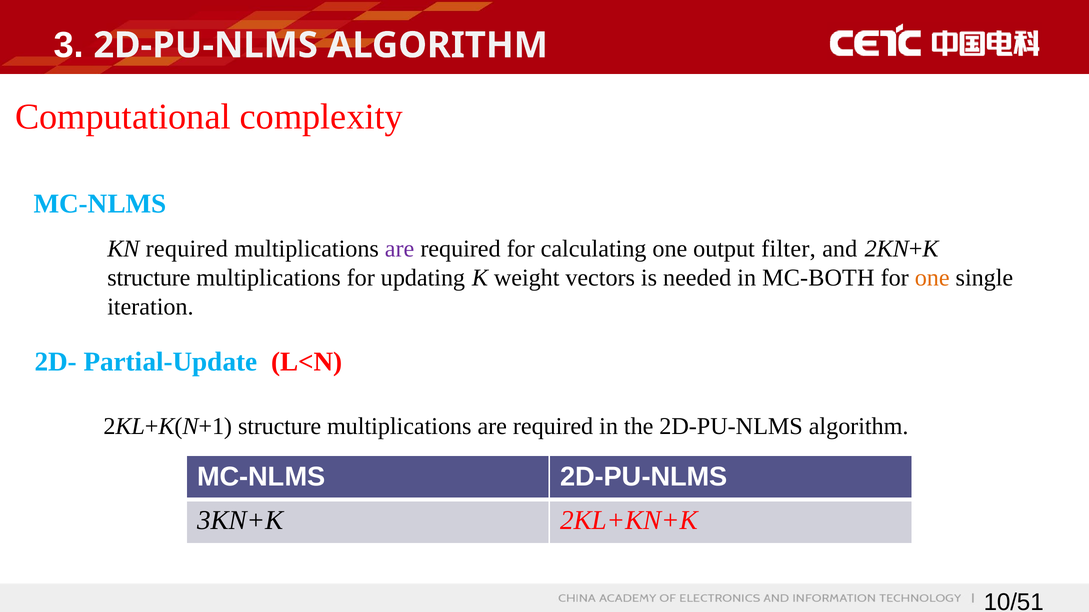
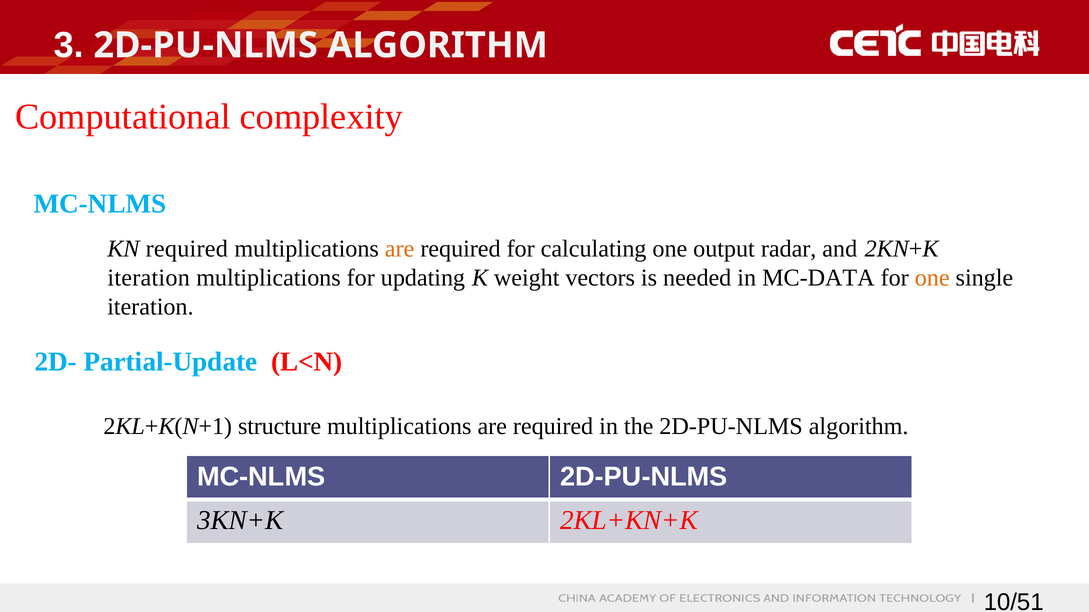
are colour: purple -> orange (400, 249)
filter: filter -> radar (789, 249)
structure: structure -> iteration (149, 278)
MC-BOTH: MC-BOTH -> MC-DATA (818, 278)
